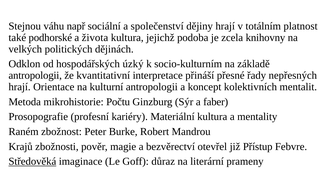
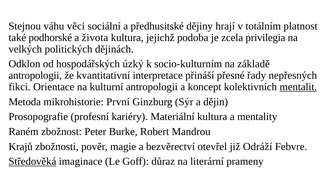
např: např -> věci (76, 26)
společenství: společenství -> předhusitské (157, 26)
knihovny: knihovny -> privilegia (265, 38)
hrají: hrají -> fikci (20, 87)
mentalit underline: none -> present (298, 87)
Počtu: Počtu -> První (118, 102)
faber: faber -> dějin (216, 102)
Přístup: Přístup -> Odráží (258, 147)
